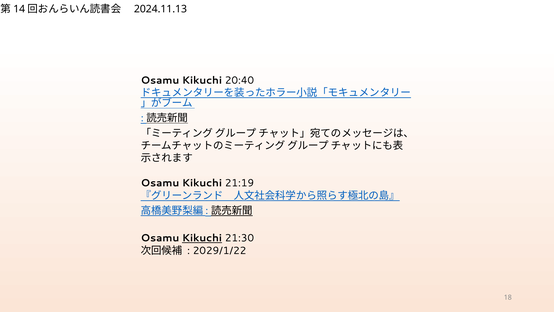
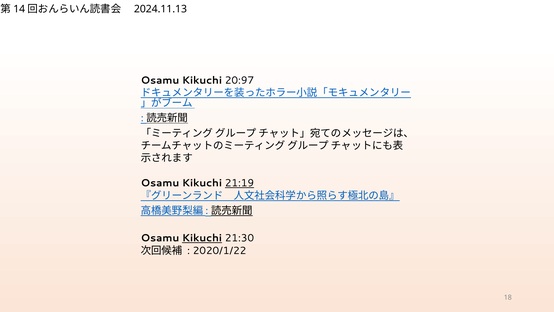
20:40: 20:40 -> 20:97 (239, 80)
21:19 underline: none -> present (239, 183)
2029/1/22: 2029/1/22 -> 2020/1/22 (220, 250)
